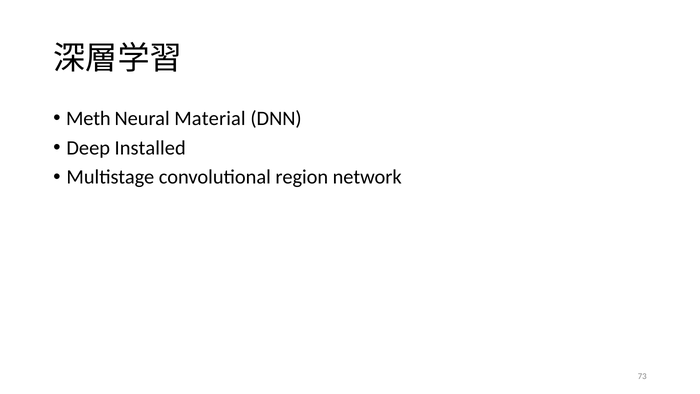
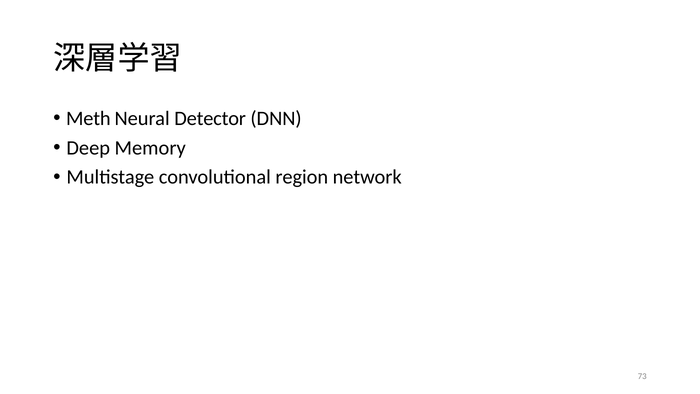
Material: Material -> Detector (210, 118)
Installed: Installed -> Memory (150, 148)
